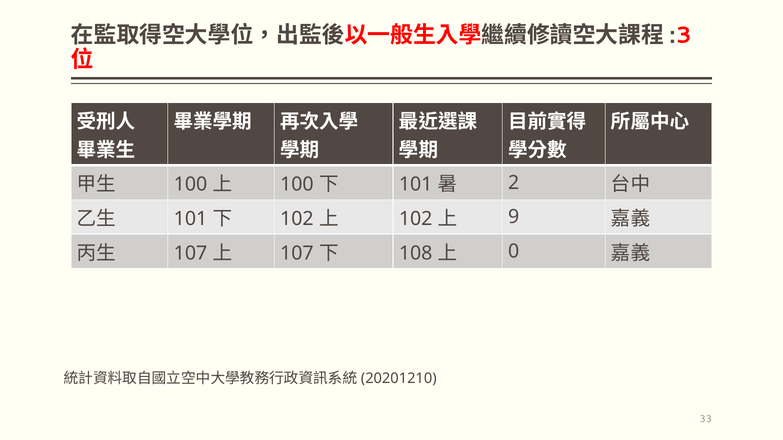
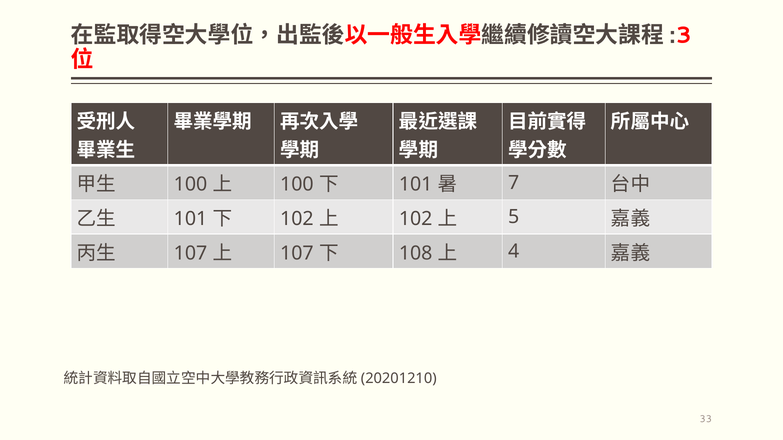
2: 2 -> 7 (514, 183)
9: 9 -> 5 (514, 217)
0: 0 -> 4 (514, 252)
